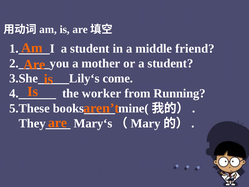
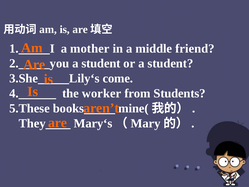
student: student -> mother (90, 48)
mother: mother -> student (101, 63)
Running: Running -> Students (180, 93)
